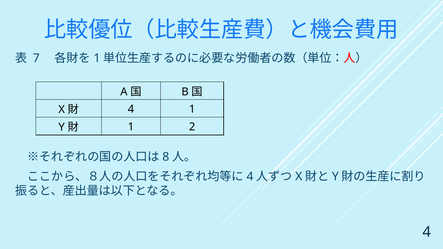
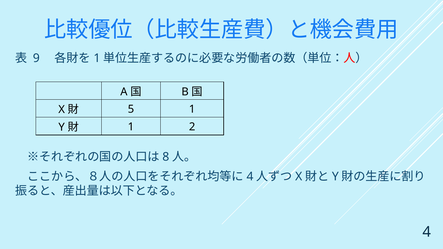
7: 7 -> 9 (36, 58)
4: 4 -> 5 (131, 109)
